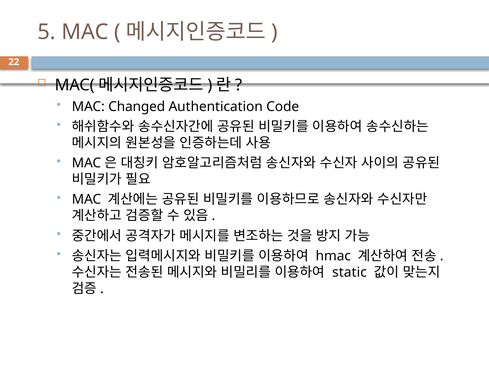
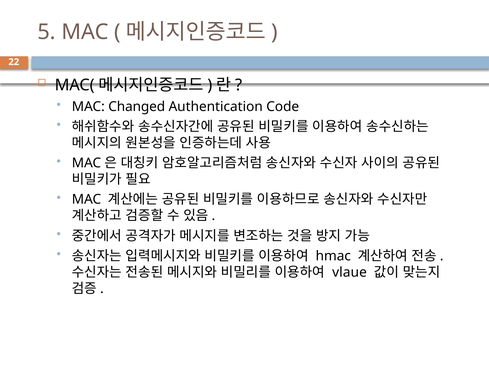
static: static -> vlaue (350, 272)
